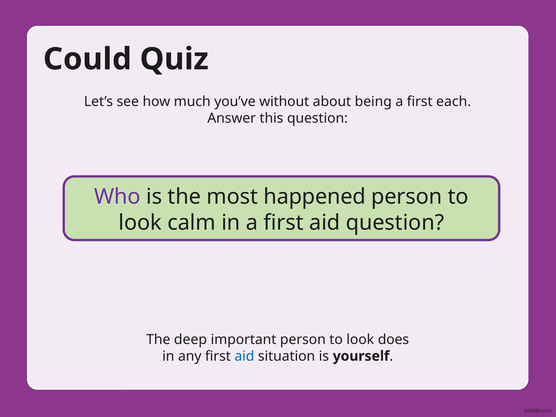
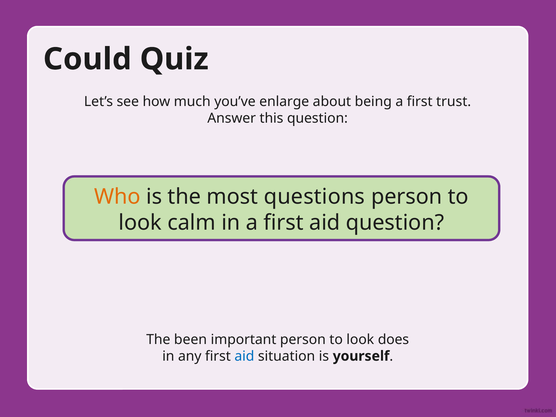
without: without -> enlarge (284, 102)
each: each -> trust (454, 102)
Who colour: purple -> orange (117, 197)
happened: happened -> questions (314, 197)
deep: deep -> been (190, 339)
